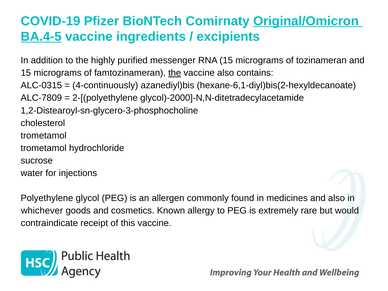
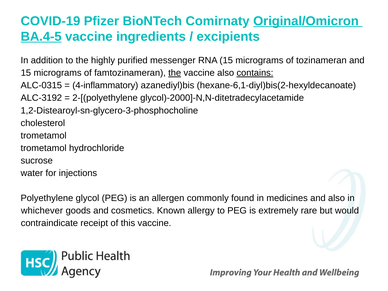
contains underline: none -> present (255, 73)
4-continuously: 4-continuously -> 4-inflammatory (105, 85)
ALC-7809: ALC-7809 -> ALC-3192 (41, 98)
